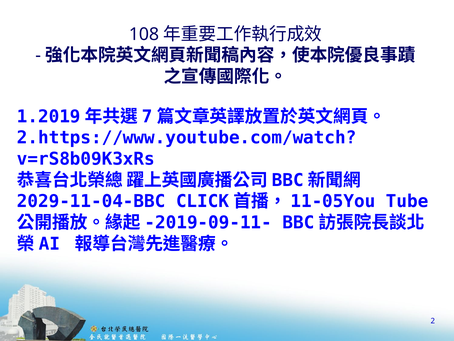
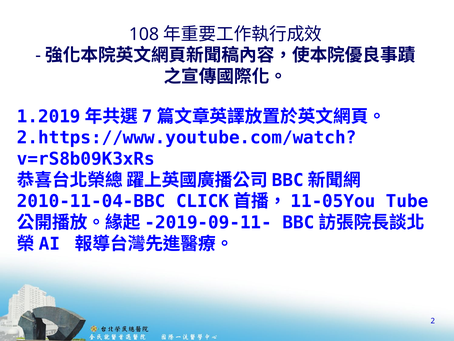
2029-11-04-BBC: 2029-11-04-BBC -> 2010-11-04-BBC (91, 201)
